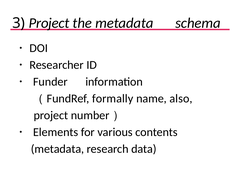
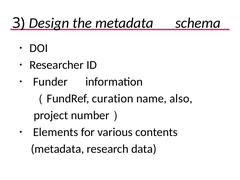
3 Project: Project -> Design (49, 23)
formally: formally -> curation (113, 99)
